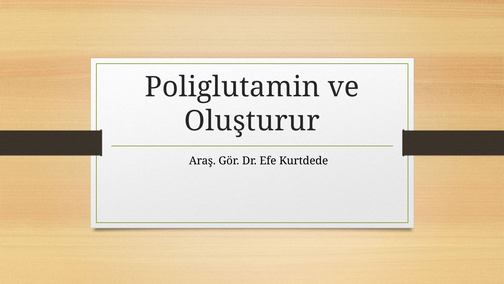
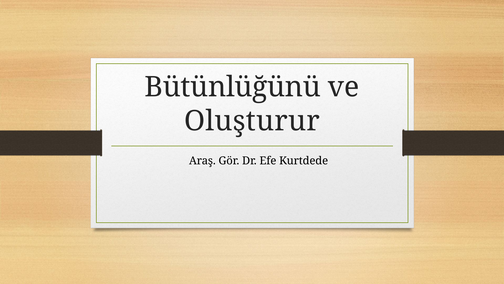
Poliglutamin: Poliglutamin -> Bütünlüğünü (233, 87)
